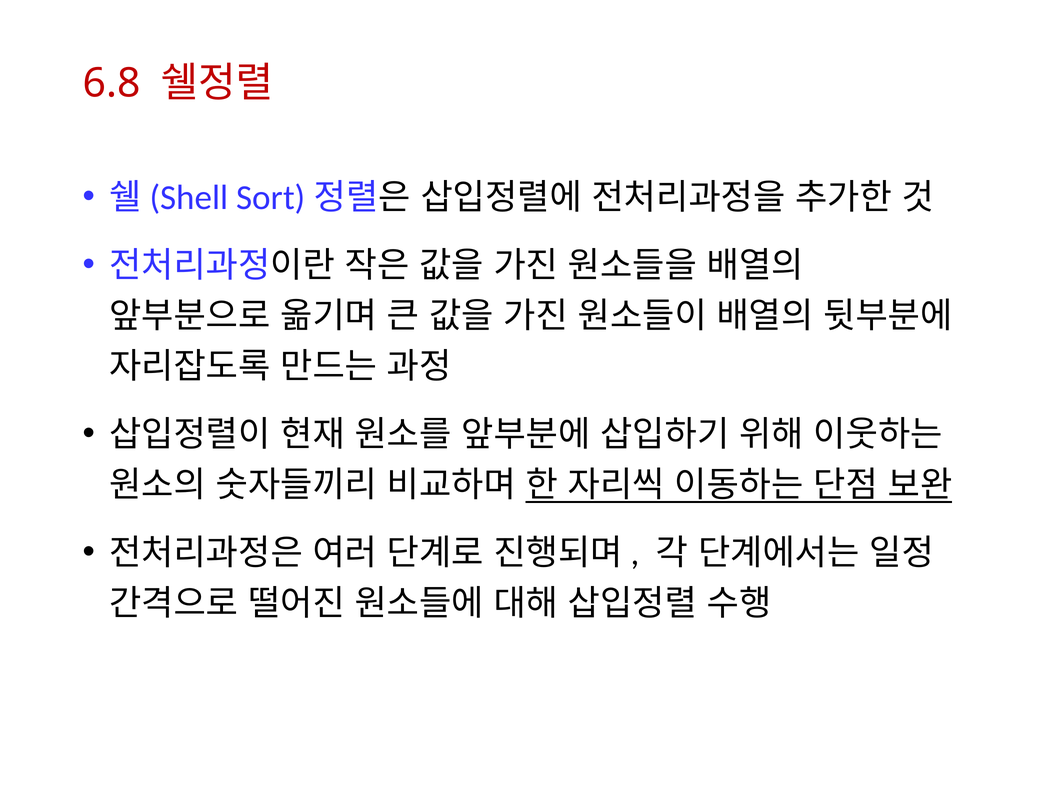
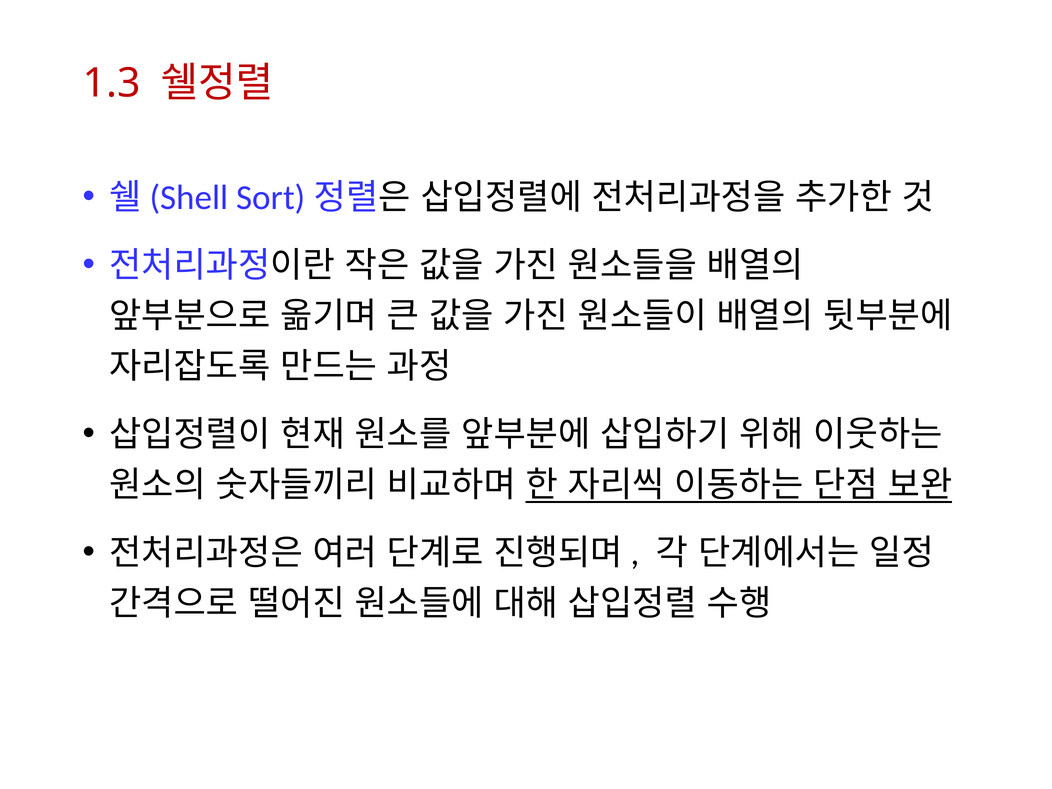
6.8: 6.8 -> 1.3 (112, 83)
